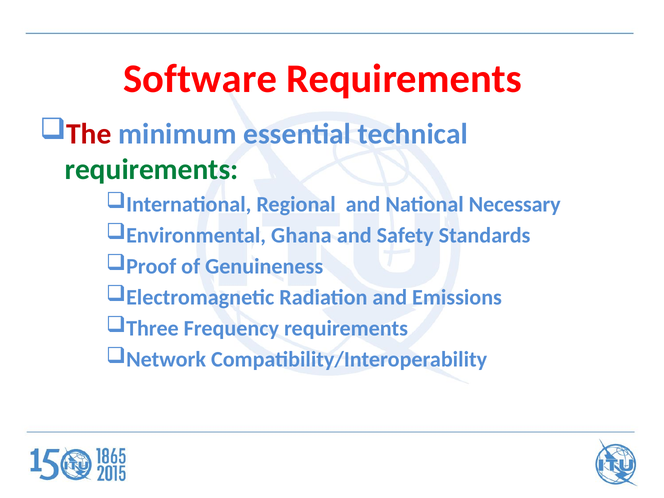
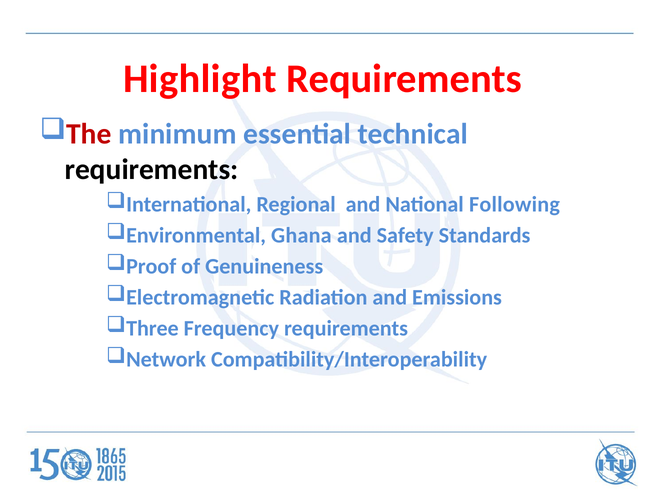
Software: Software -> Highlight (200, 79)
requirements colour: green -> black (152, 170)
Necessary: Necessary -> Following (515, 204)
